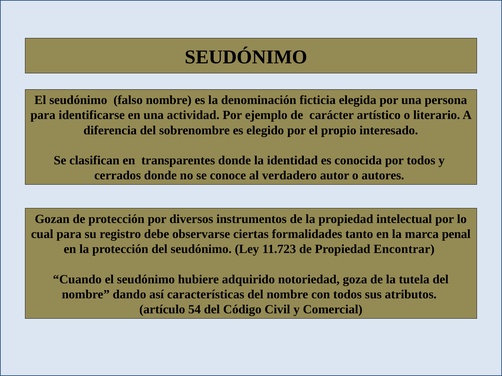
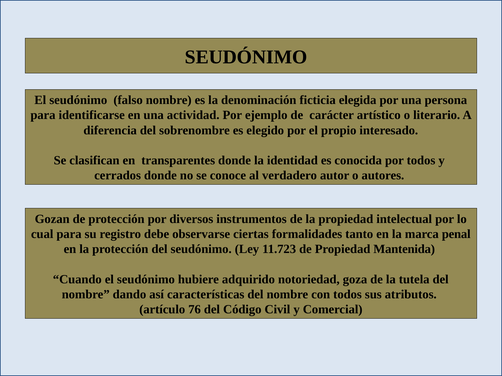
Encontrar: Encontrar -> Mantenida (404, 250)
54: 54 -> 76 (195, 310)
